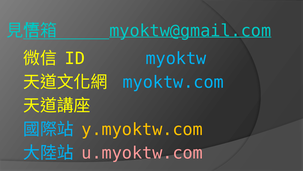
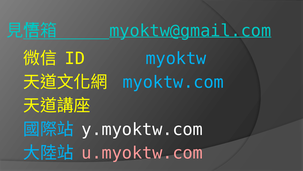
y.myoktw.com colour: yellow -> white (142, 129)
